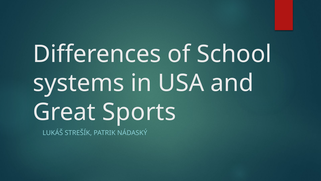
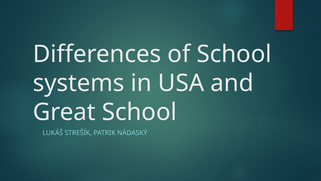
Great Sports: Sports -> School (139, 112)
